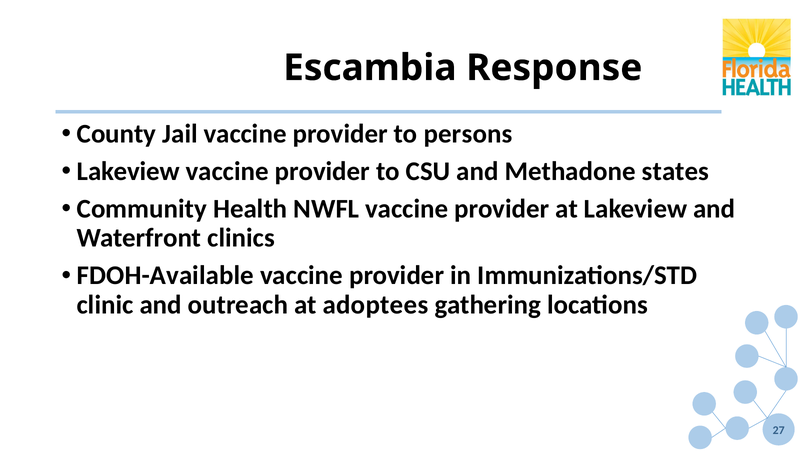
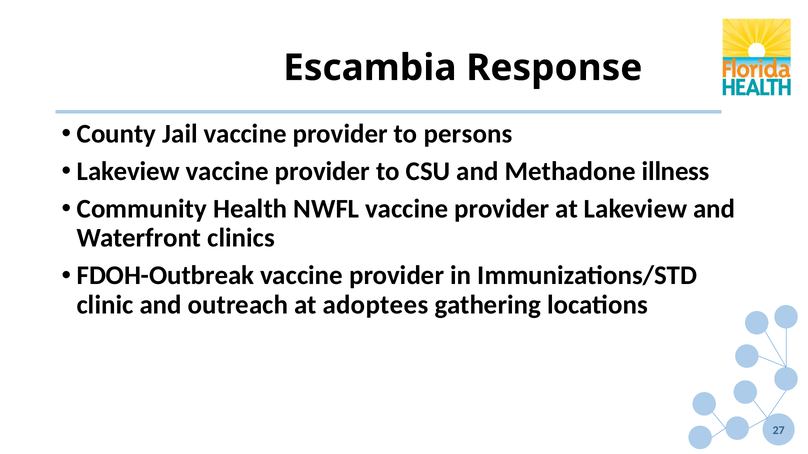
states: states -> illness (676, 172)
FDOH-Available: FDOH-Available -> FDOH-Outbreak (165, 276)
